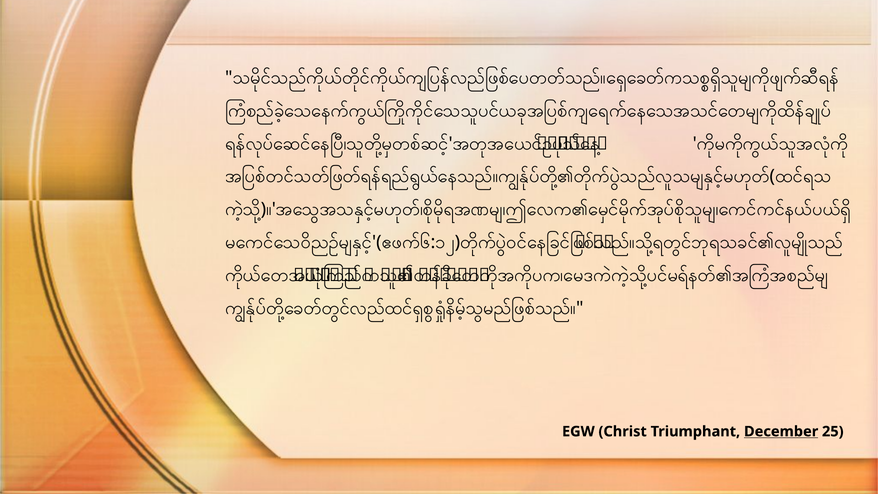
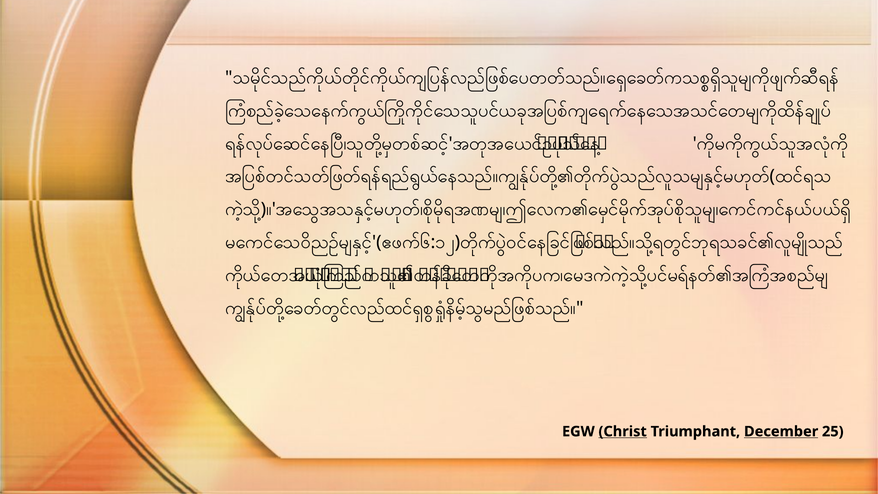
Christ underline: none -> present (623, 431)
